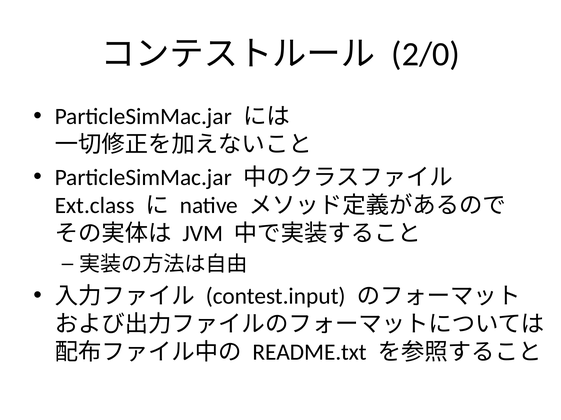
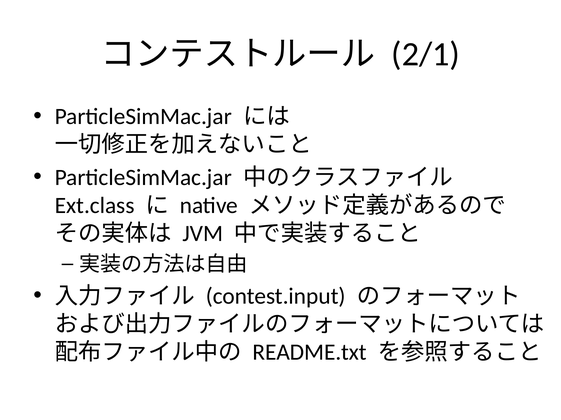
2/0: 2/0 -> 2/1 (426, 54)
